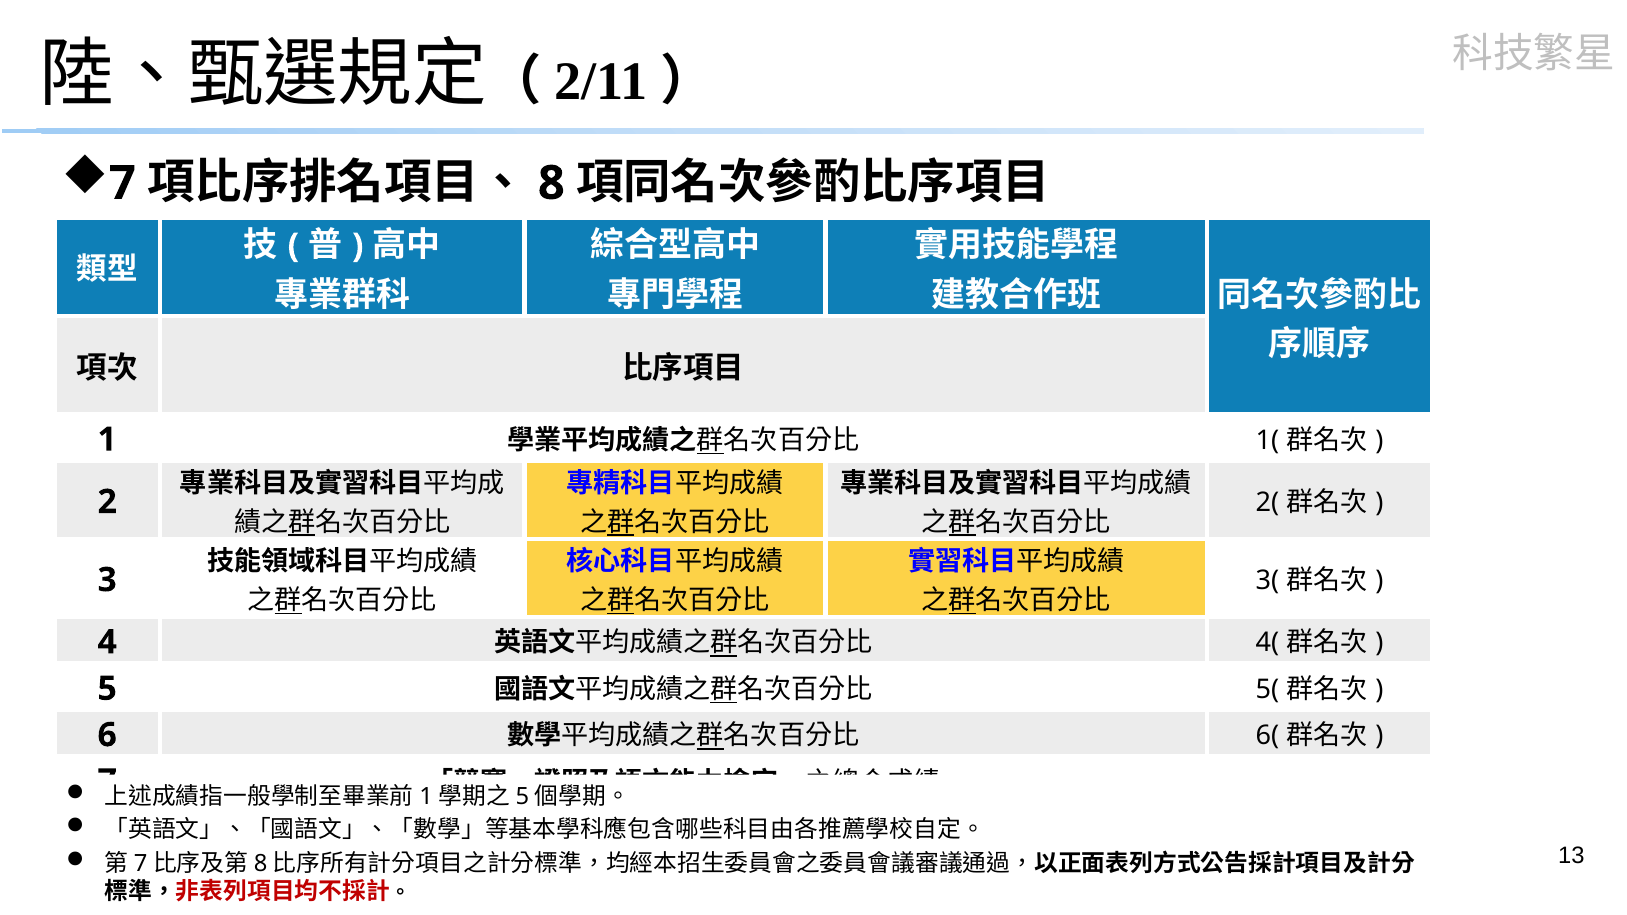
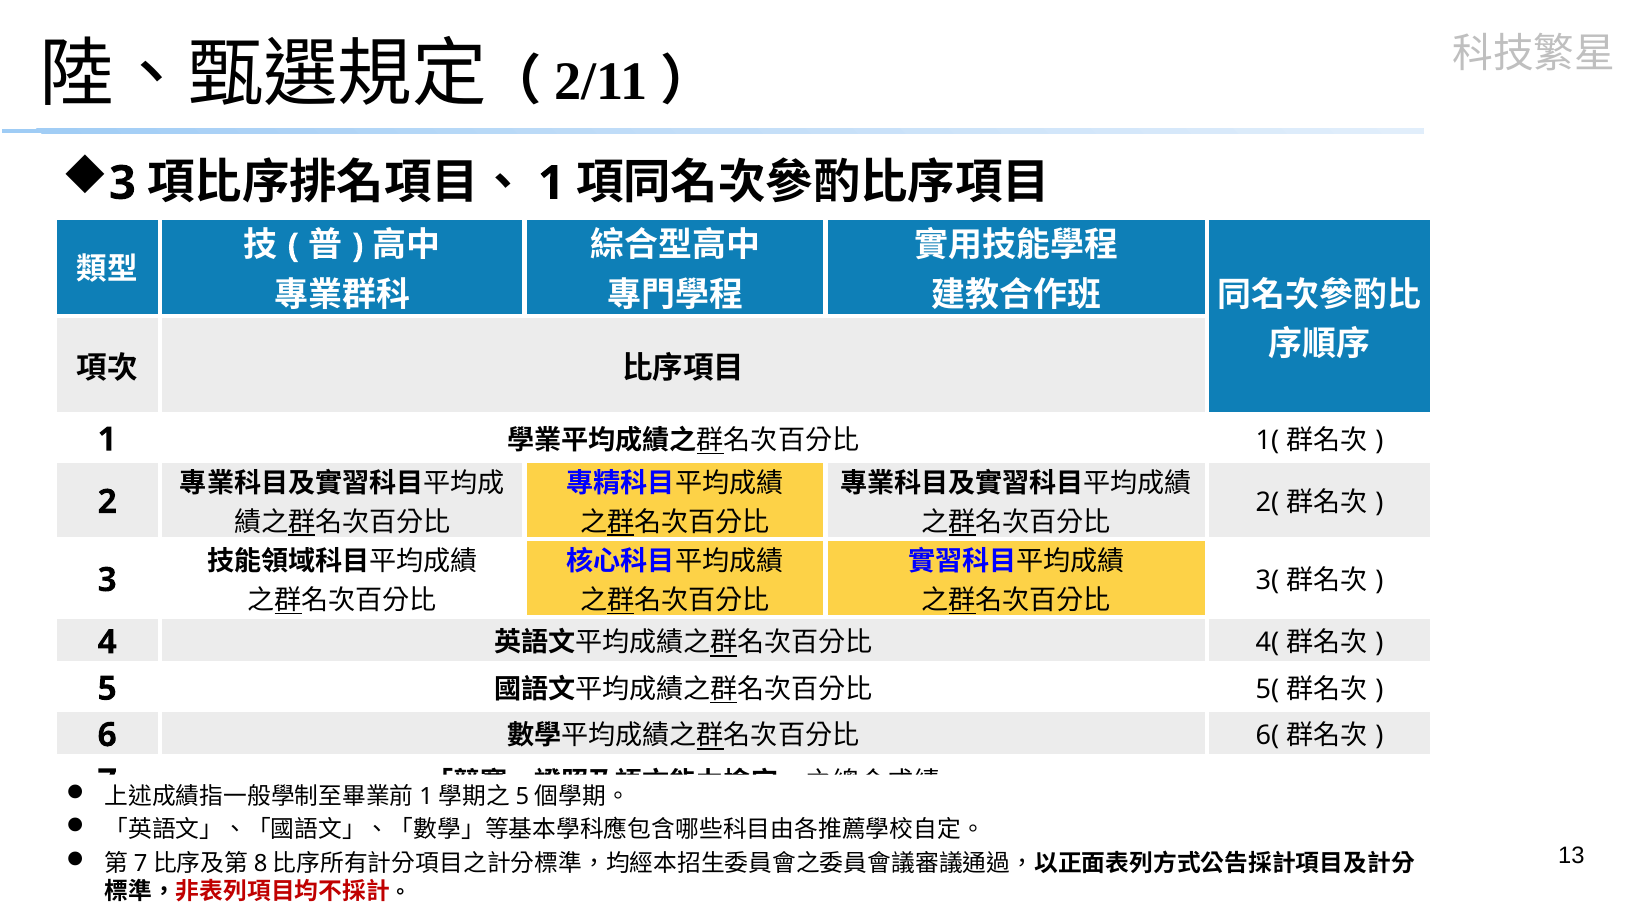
7: 7 -> 3 (122, 183)
8: 8 -> 1 (551, 183)
